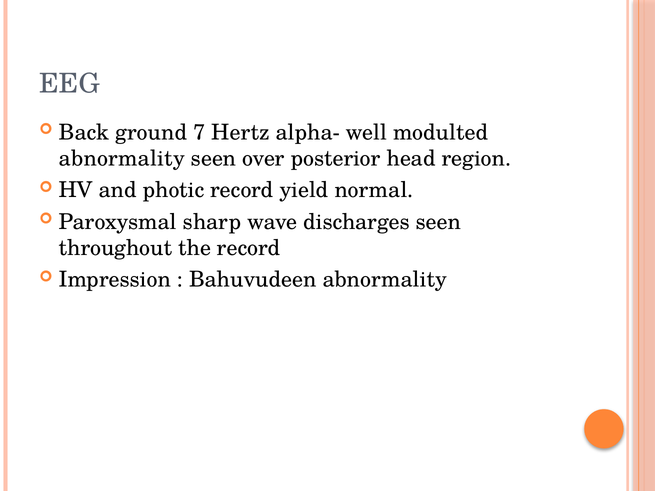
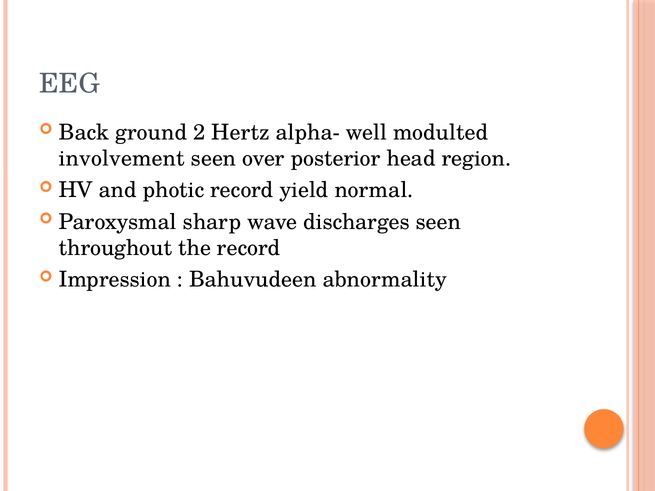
7: 7 -> 2 (199, 132)
abnormality: abnormality -> involvement (122, 159)
